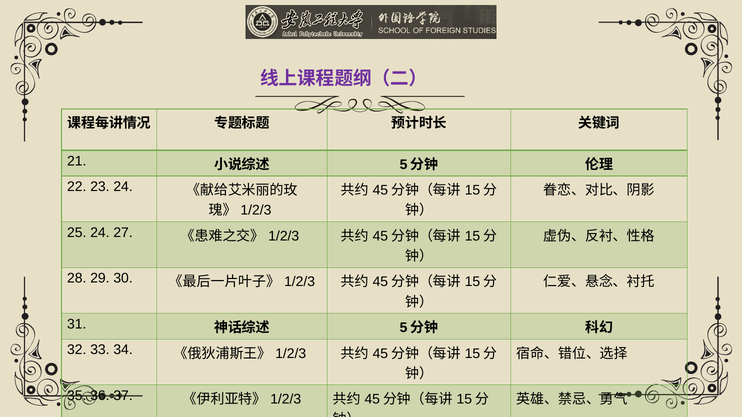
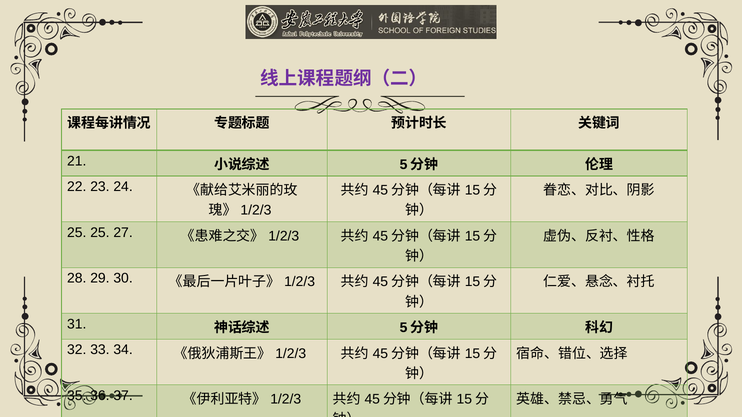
25 24: 24 -> 25 (100, 233)
